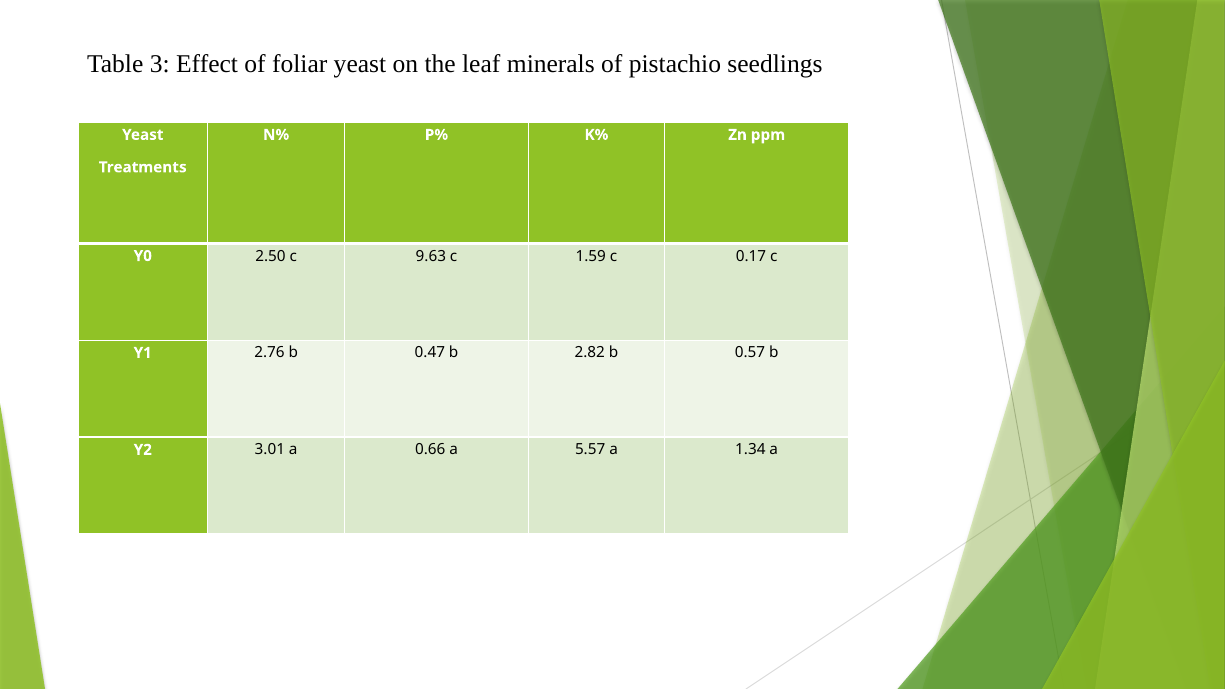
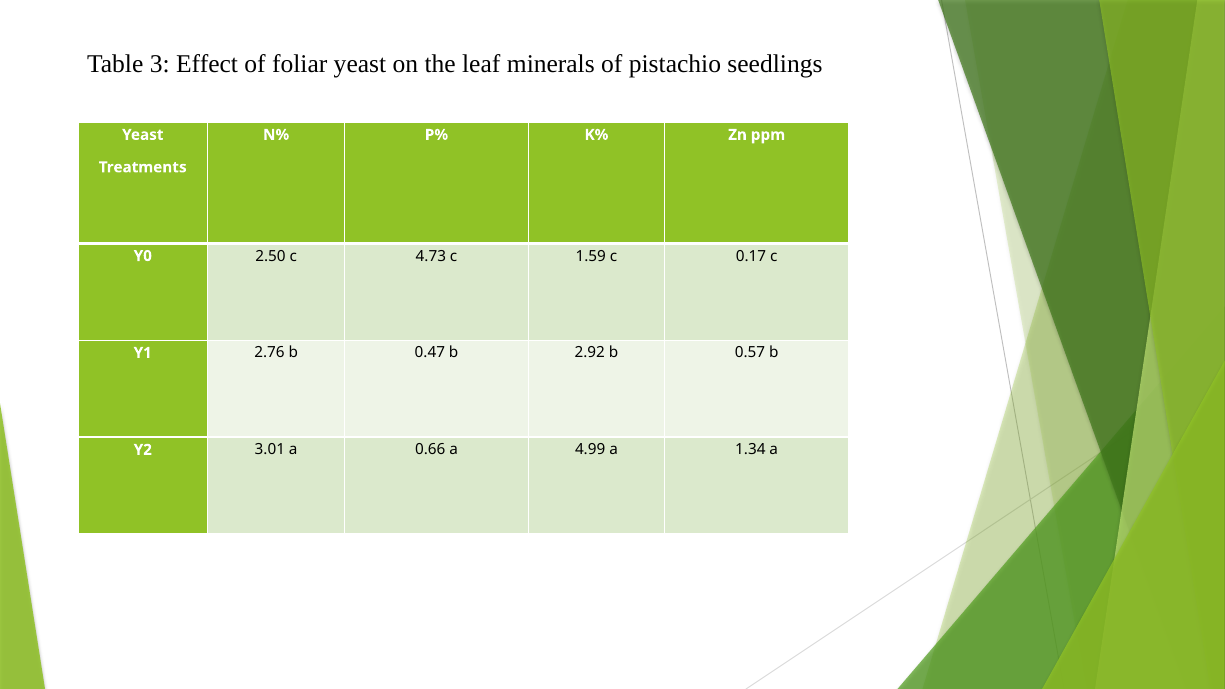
9.63: 9.63 -> 4.73 (431, 256)
2.82: 2.82 -> 2.92 (590, 353)
5.57: 5.57 -> 4.99 (590, 450)
